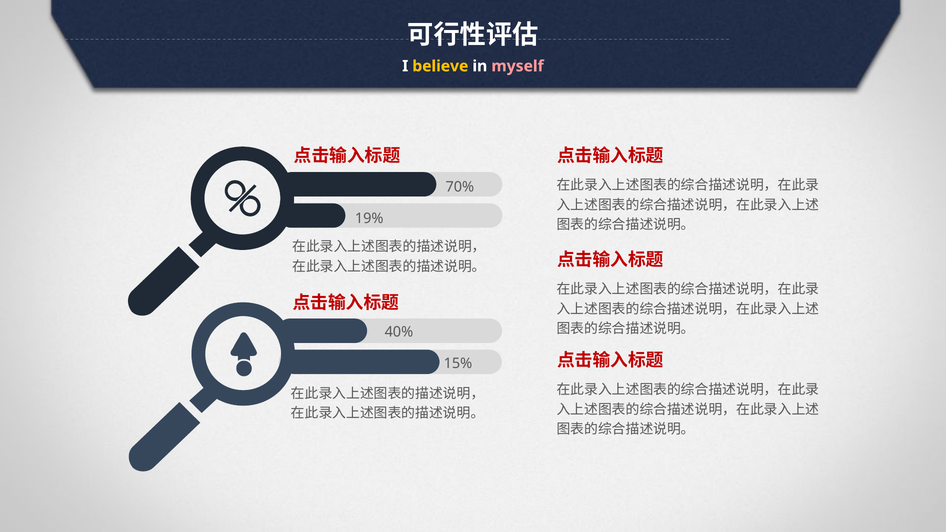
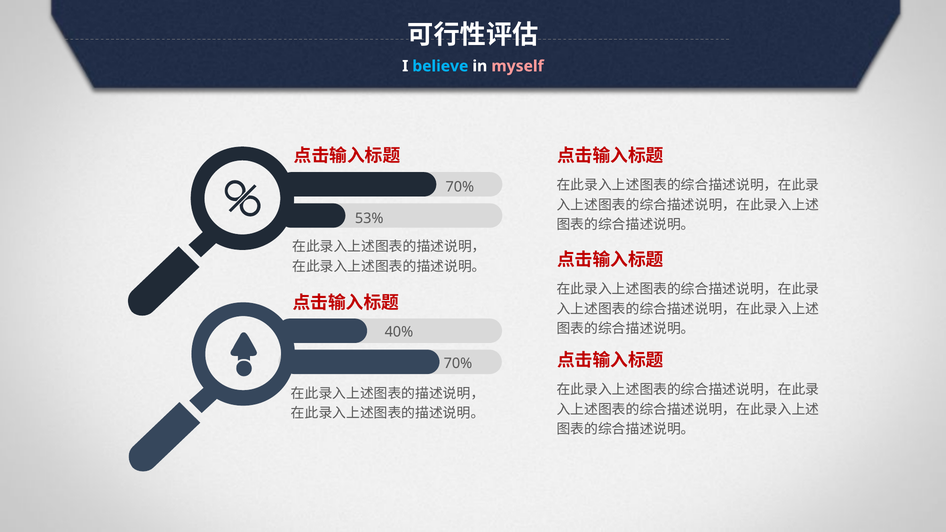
believe colour: yellow -> light blue (440, 66)
19%: 19% -> 53% (369, 219)
15%: 15% -> 70% (458, 363)
